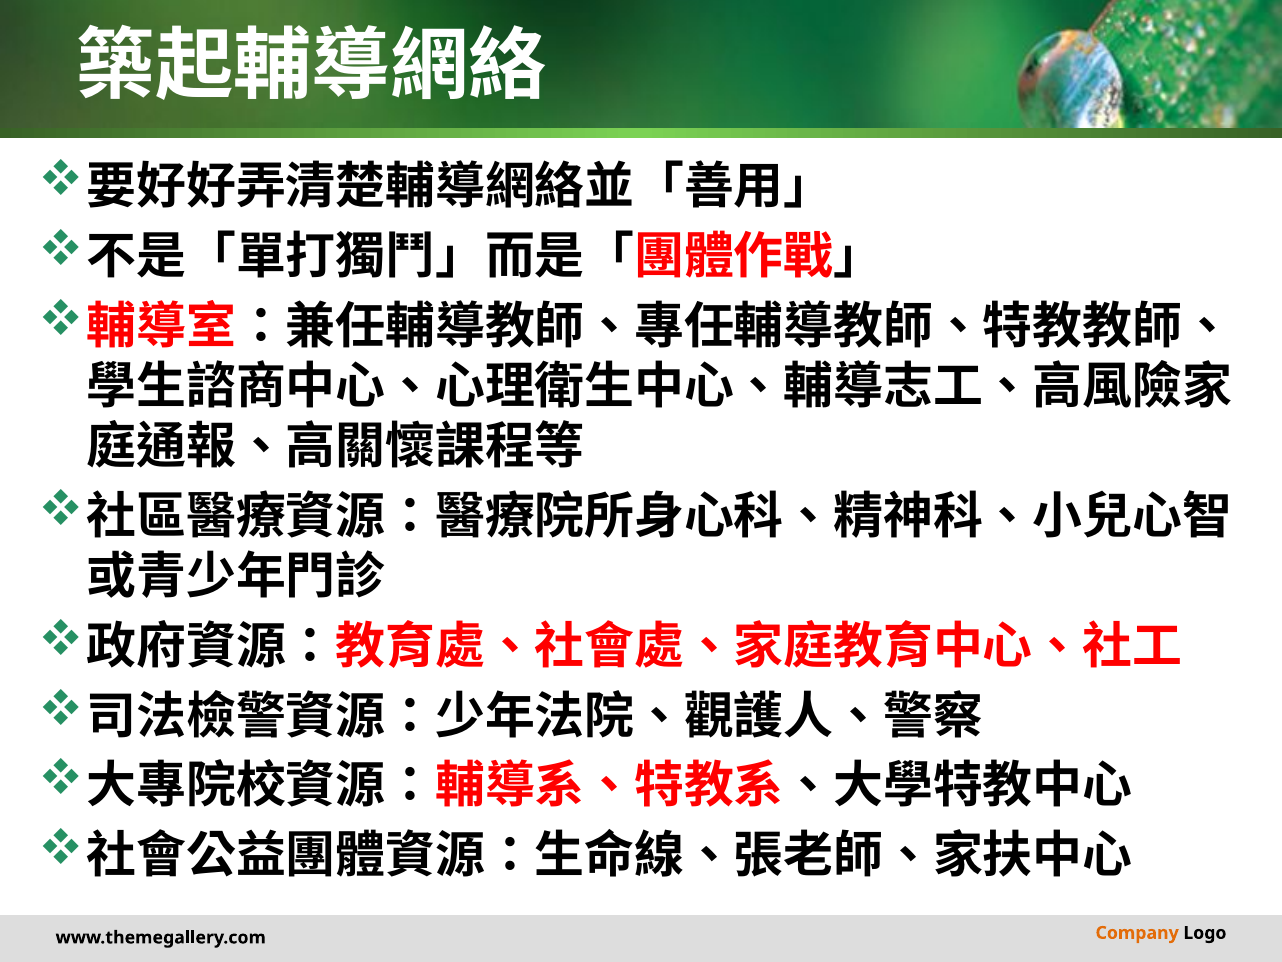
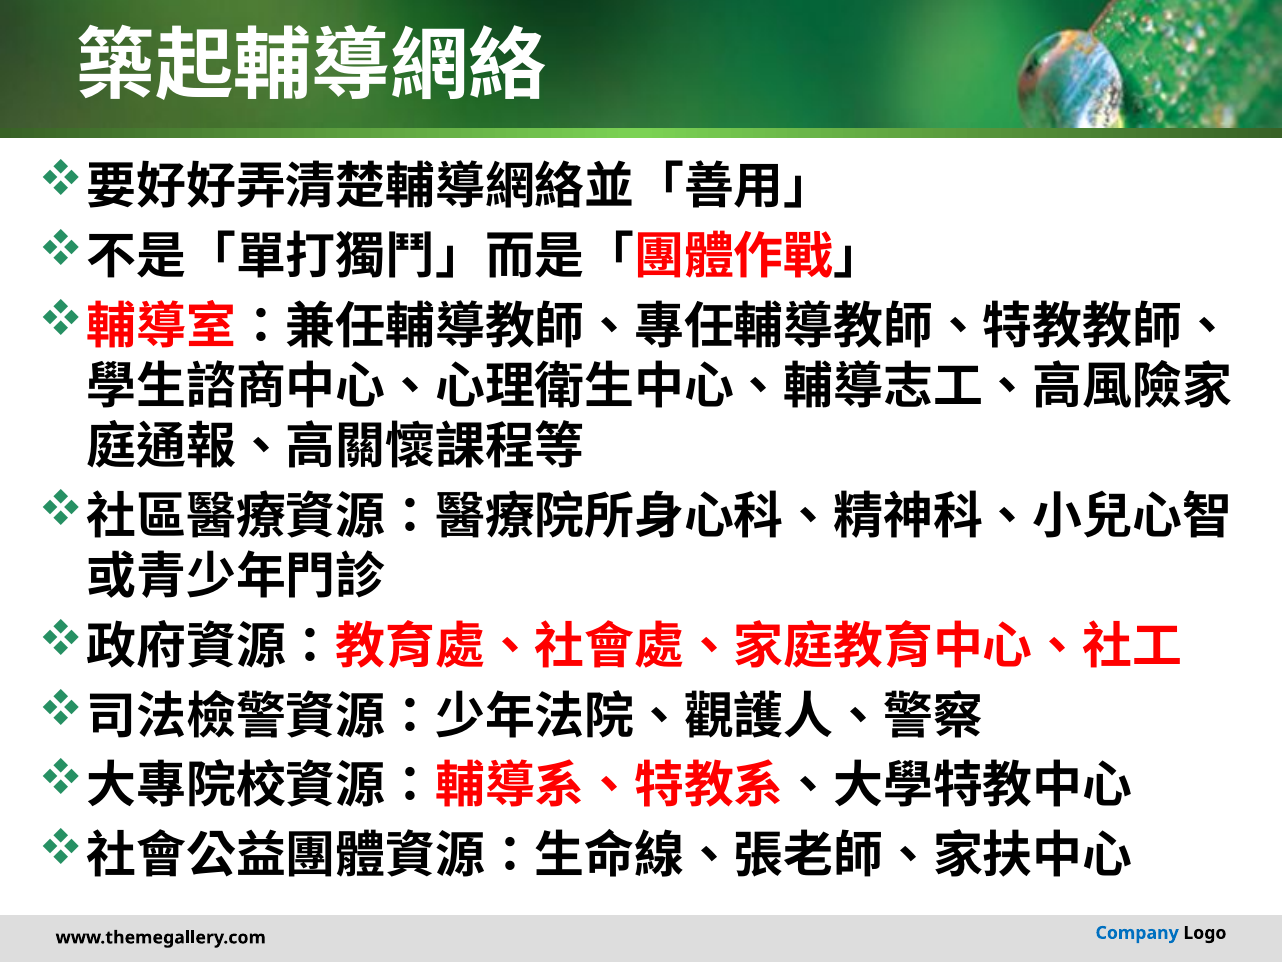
Company colour: orange -> blue (1137, 932)
